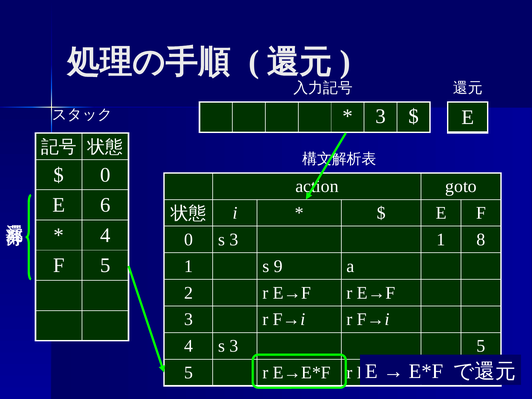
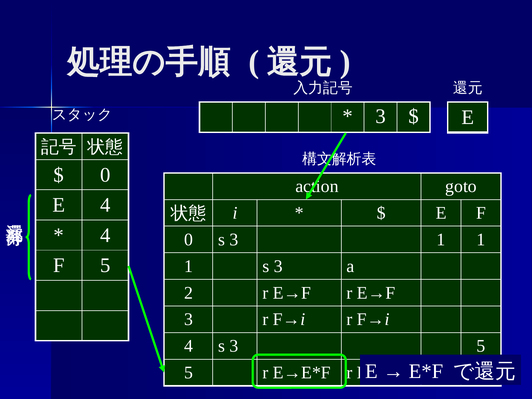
E 6: 6 -> 4 (105, 205)
3 1 8: 8 -> 1 (481, 240)
1 s 9: 9 -> 3 (278, 266)
